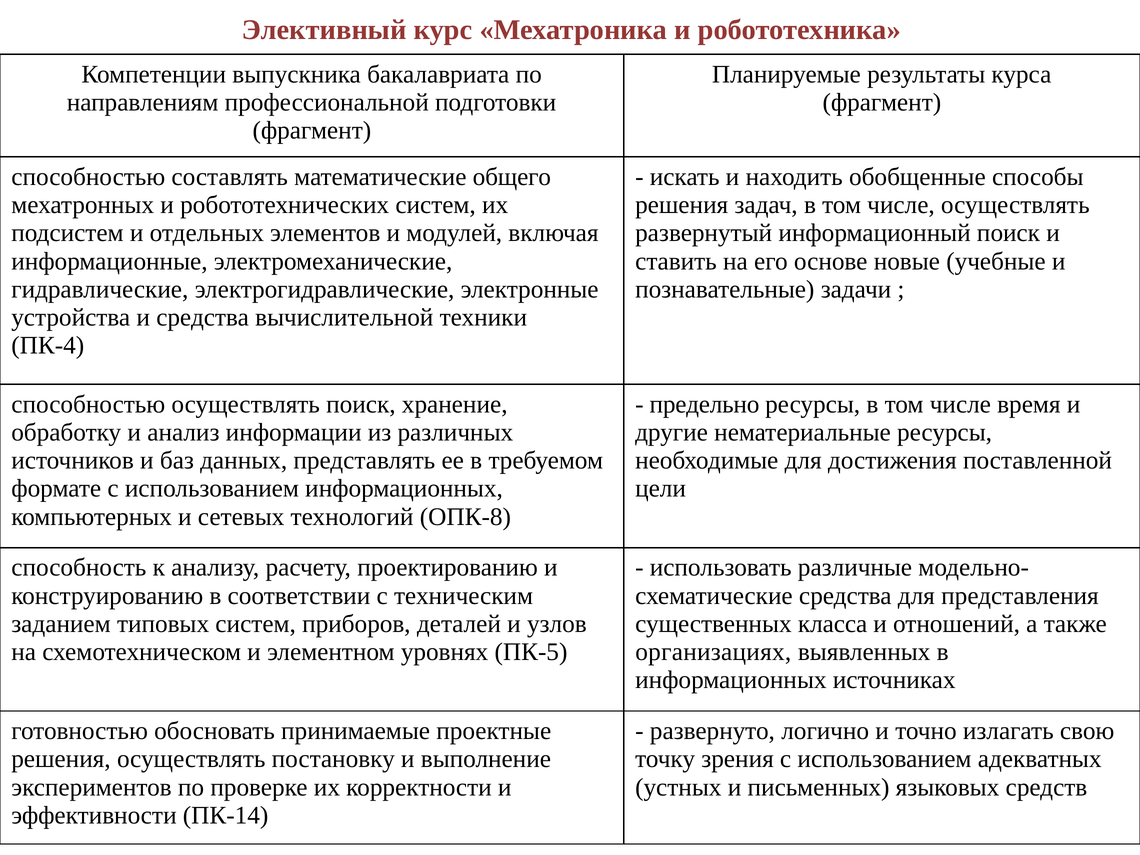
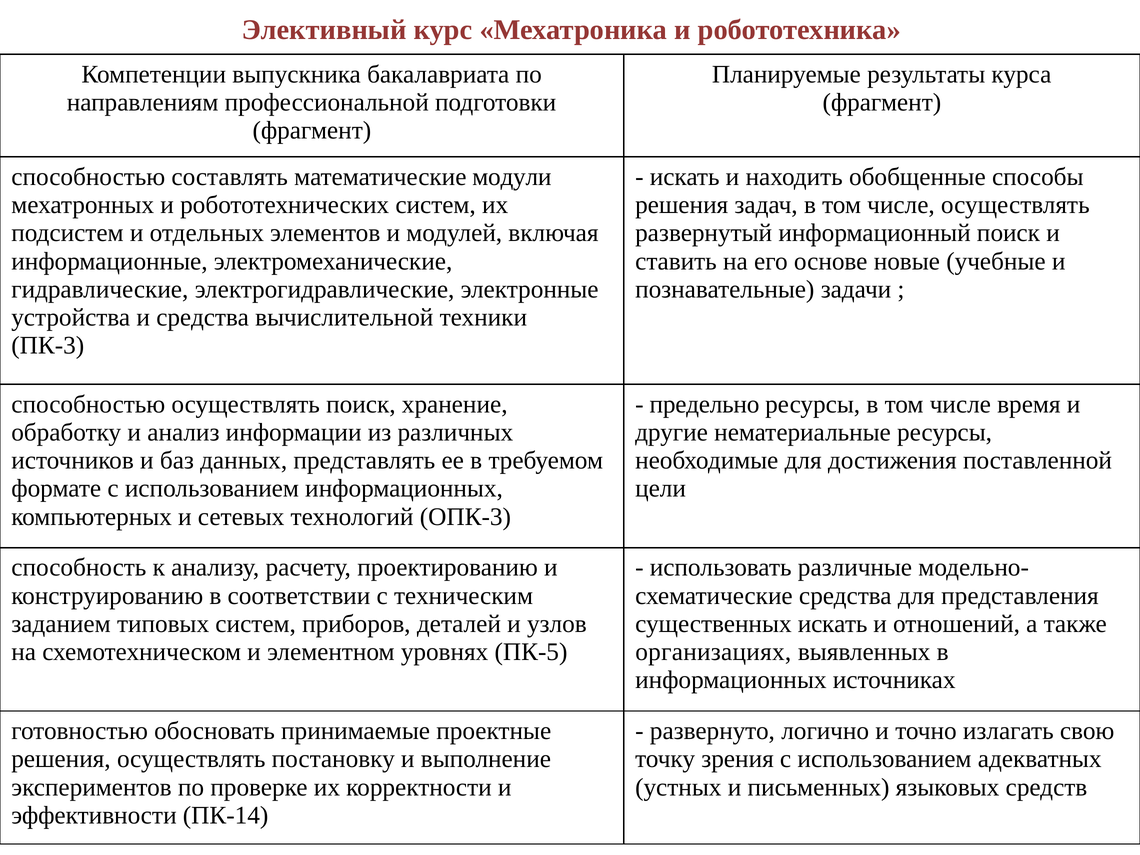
общего: общего -> модули (512, 177)
ПК-4: ПК-4 -> ПК-3 (48, 346)
ОПК-8: ОПК-8 -> ОПК-3 (465, 517)
существенных класса: класса -> искать (833, 624)
